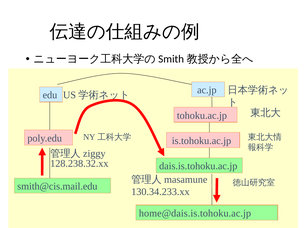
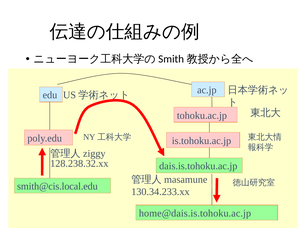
smith@cis.mail.edu: smith@cis.mail.edu -> smith@cis.local.edu (57, 186)
